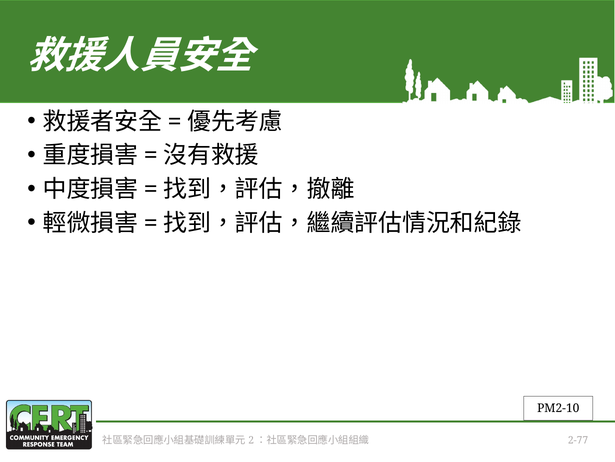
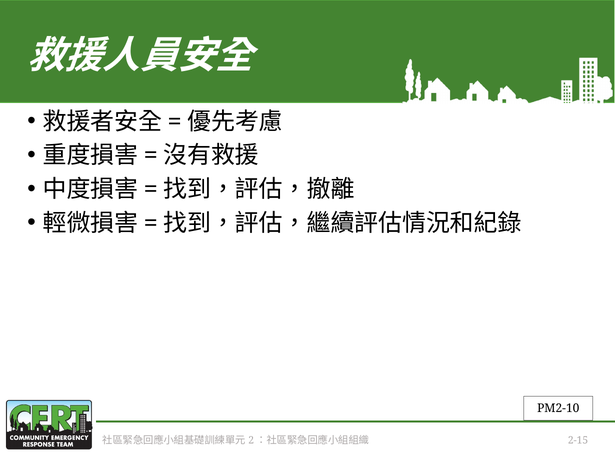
2-77: 2-77 -> 2-15 (578, 440)
